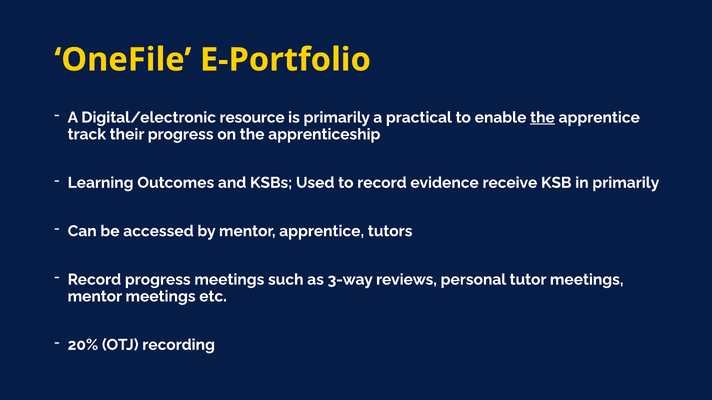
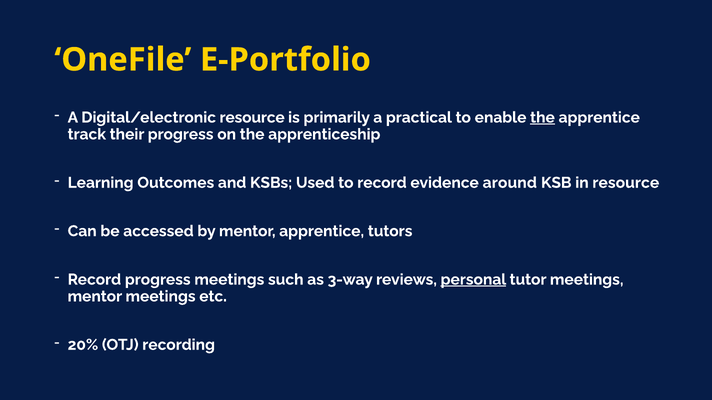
receive: receive -> around (510, 183)
in primarily: primarily -> resource (626, 183)
personal underline: none -> present (473, 280)
